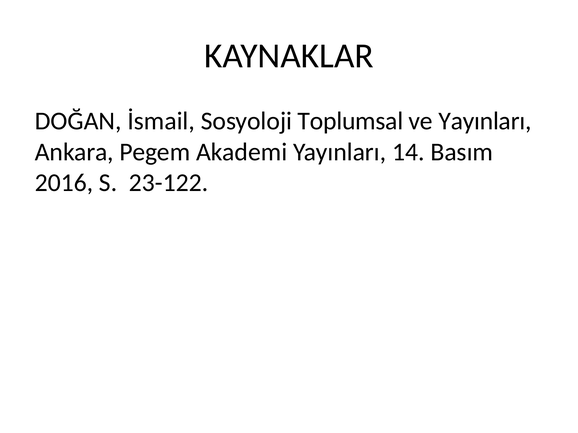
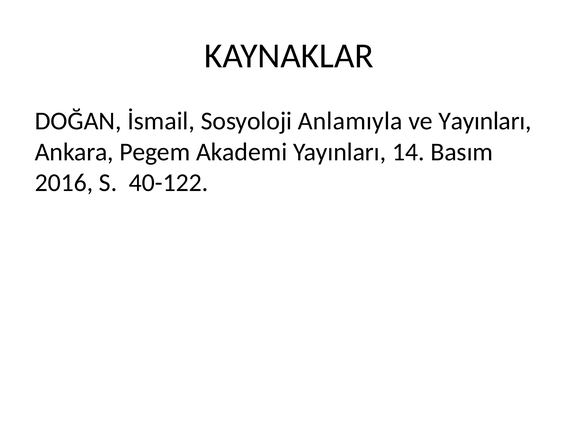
Toplumsal: Toplumsal -> Anlamıyla (350, 121)
23-122: 23-122 -> 40-122 (169, 183)
